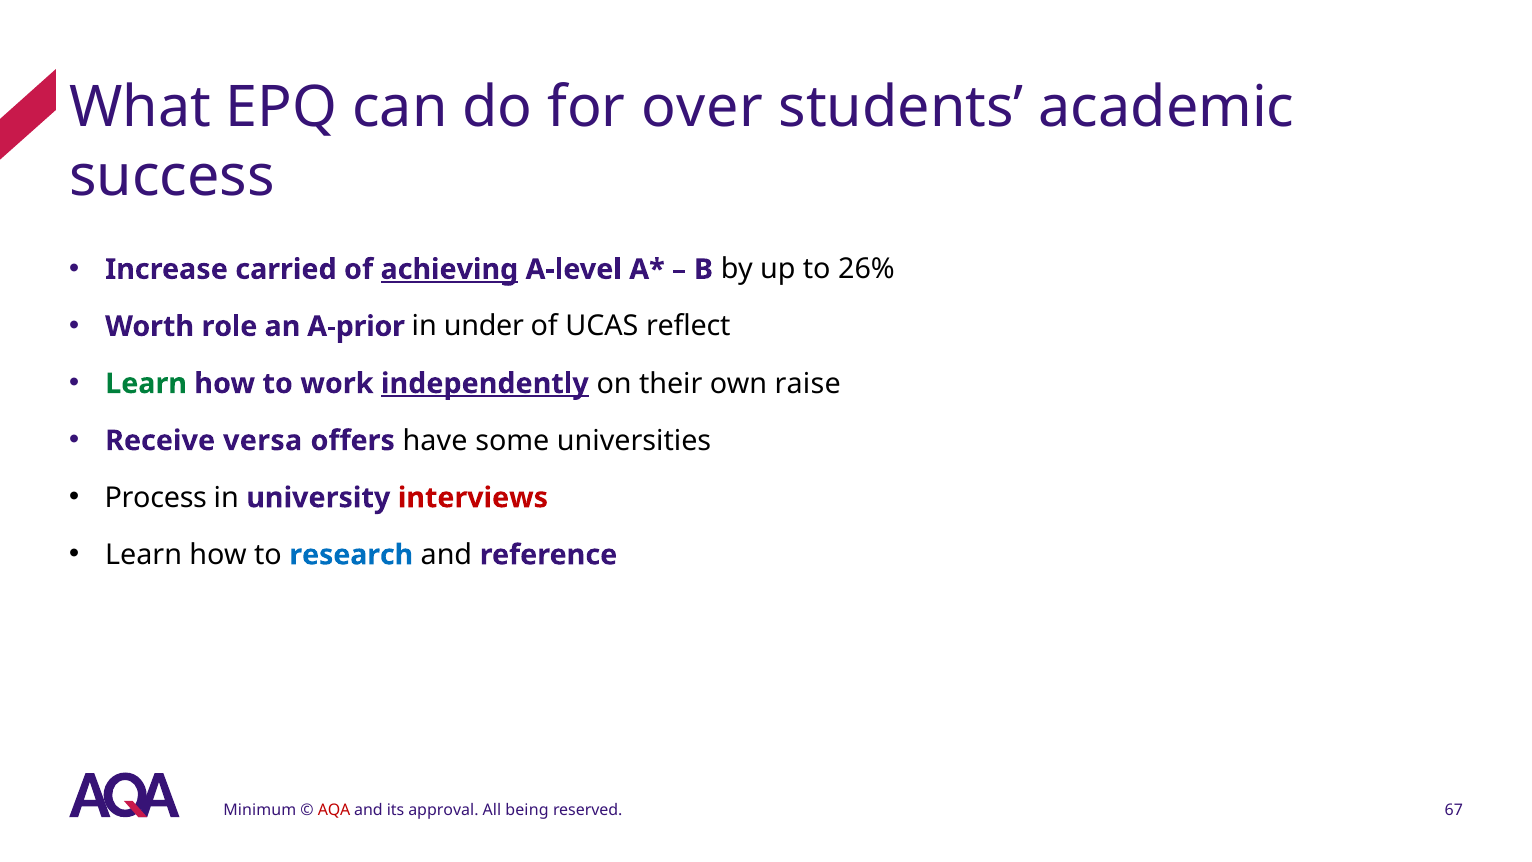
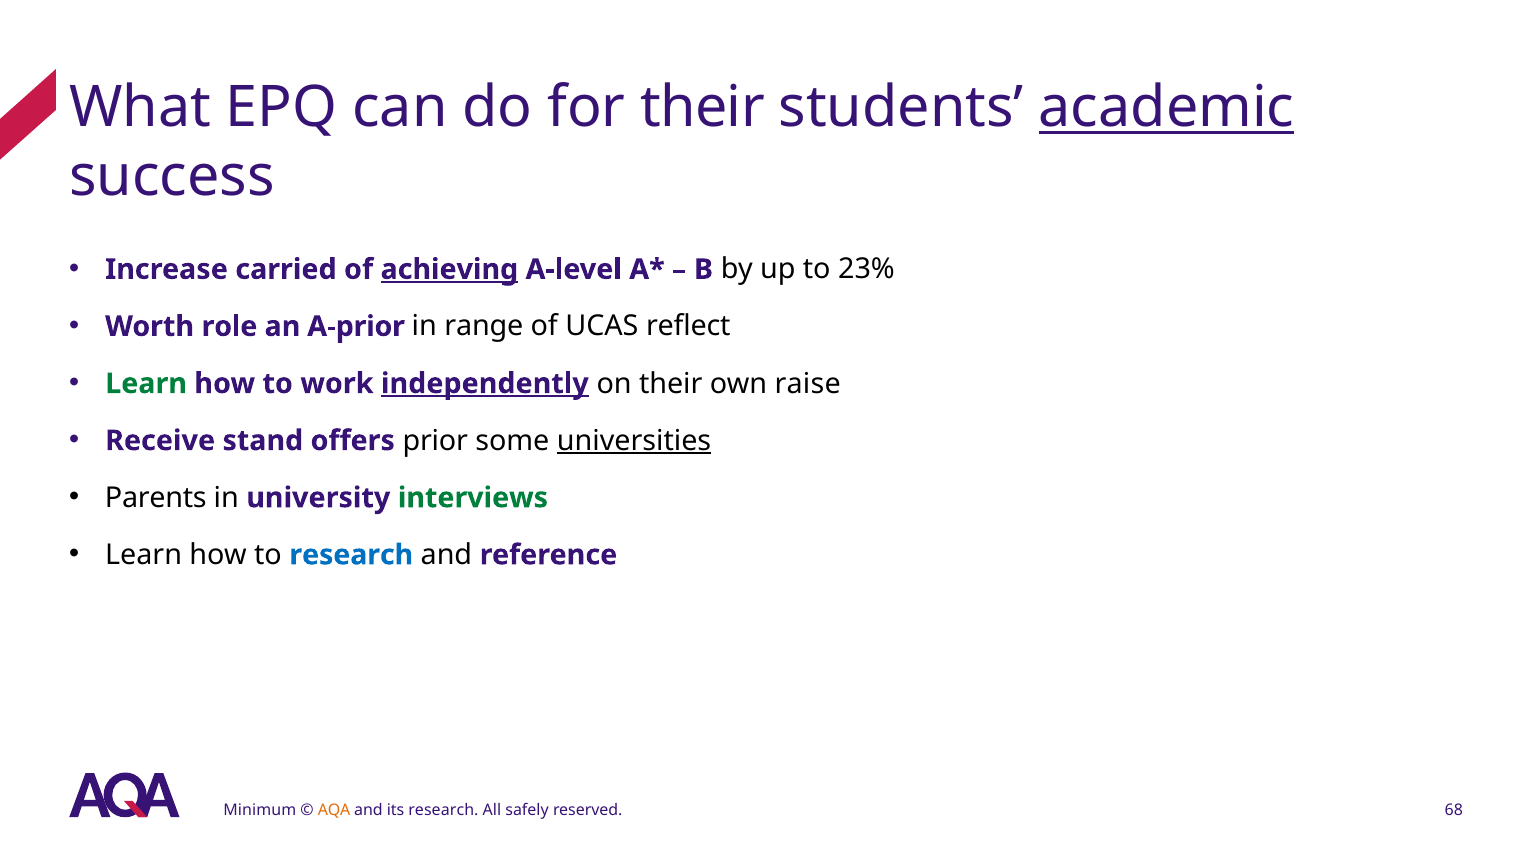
for over: over -> their (703, 108)
academic underline: none -> present (1167, 108)
26%: 26% -> 23% (867, 269)
under: under -> range (484, 326)
versa: versa -> stand (263, 441)
have: have -> prior (435, 441)
universities underline: none -> present (634, 441)
Process: Process -> Parents (156, 498)
interviews colour: red -> green (473, 498)
AQA colour: red -> orange (334, 810)
its approval: approval -> research (443, 810)
being: being -> safely (527, 810)
67: 67 -> 68 (1454, 810)
